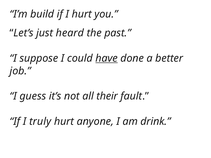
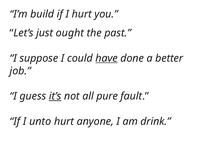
heard: heard -> ought (70, 33)
it’s underline: none -> present (55, 96)
their: their -> pure (107, 96)
truly: truly -> unto (40, 122)
